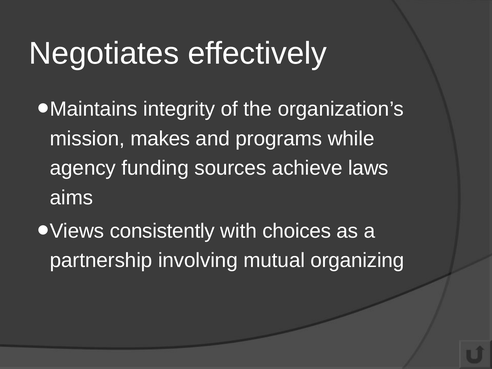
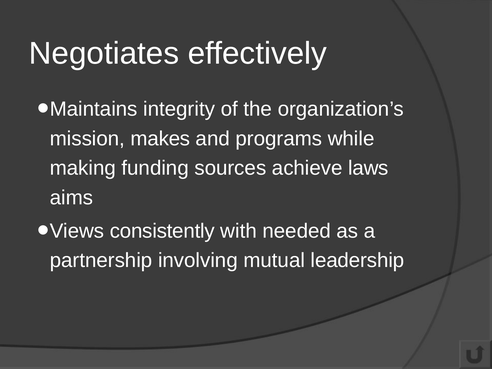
agency: agency -> making (83, 168)
choices: choices -> needed (297, 231)
organizing: organizing -> leadership (357, 260)
